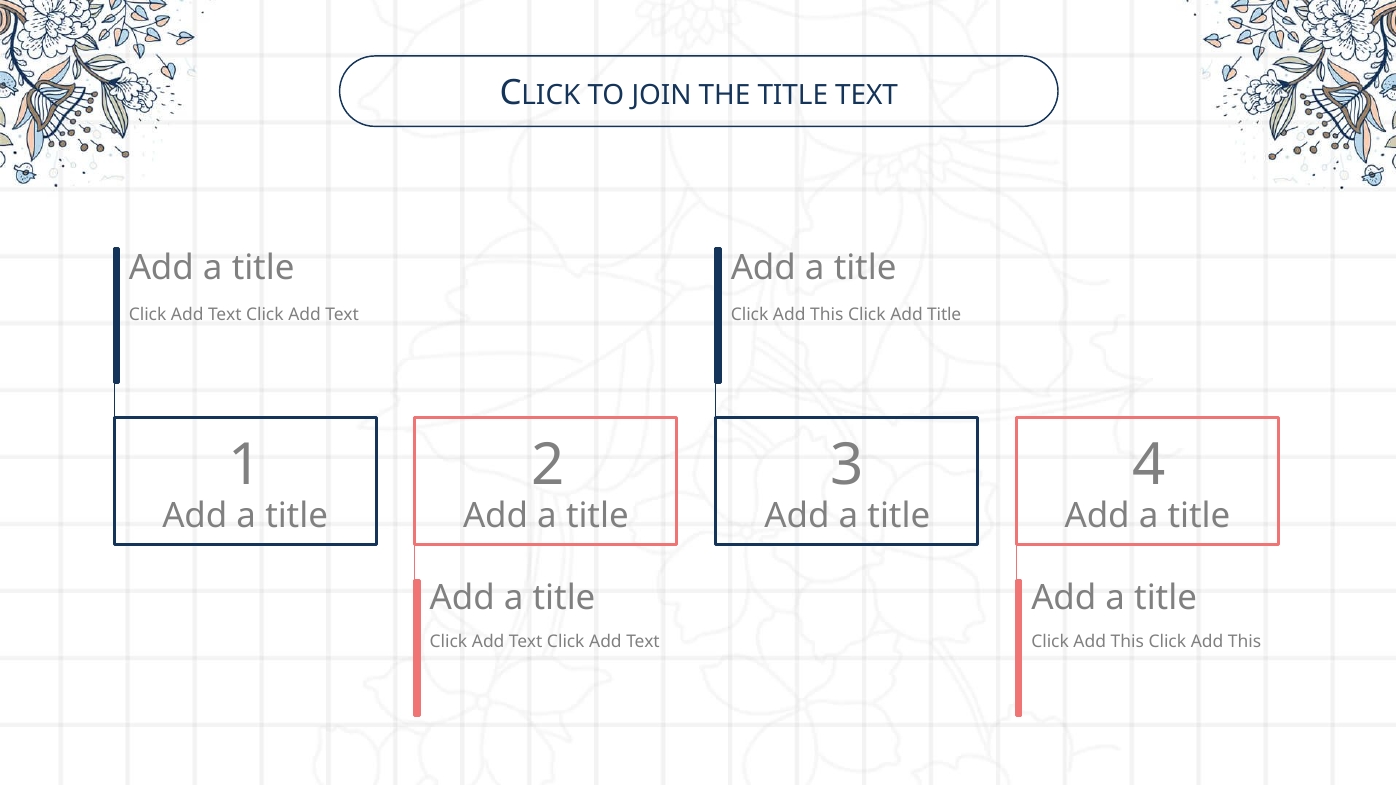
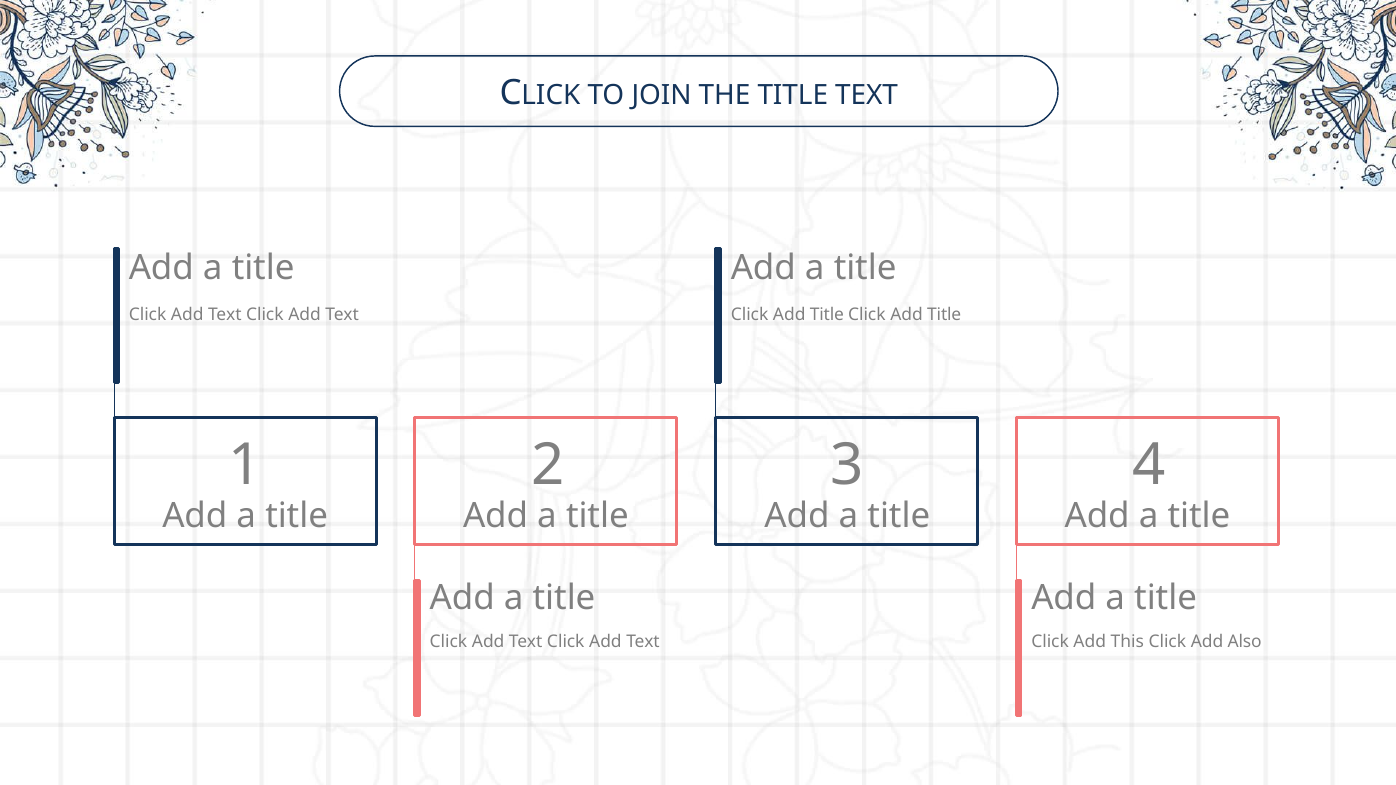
This: This -> Title (827, 315)
This: This -> Also (1245, 642)
